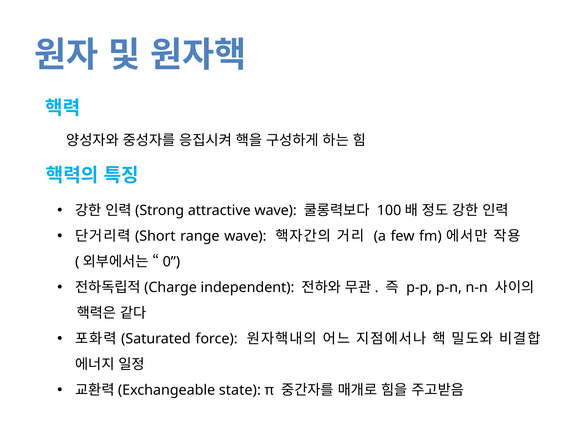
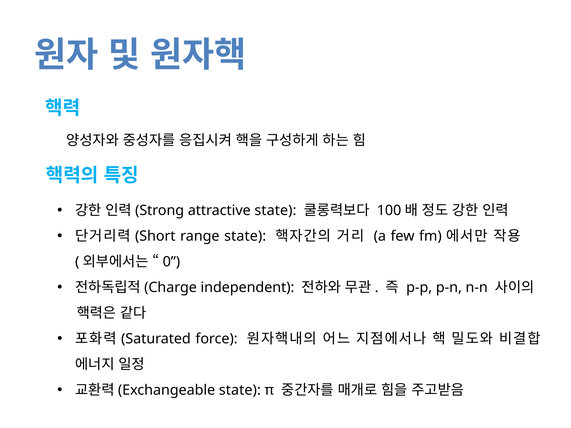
attractive wave: wave -> state (275, 211)
range wave: wave -> state (245, 236)
